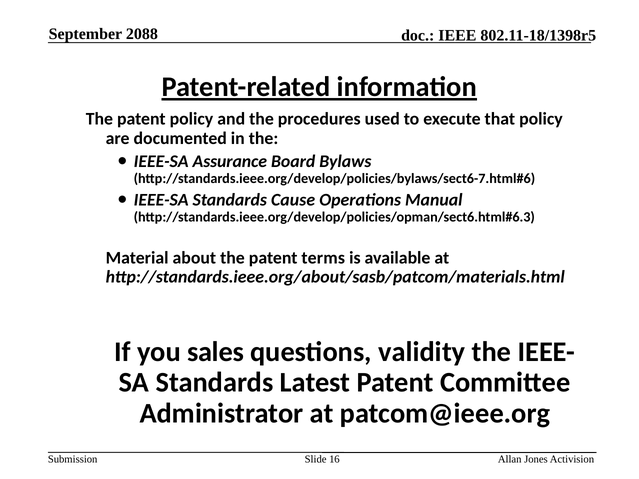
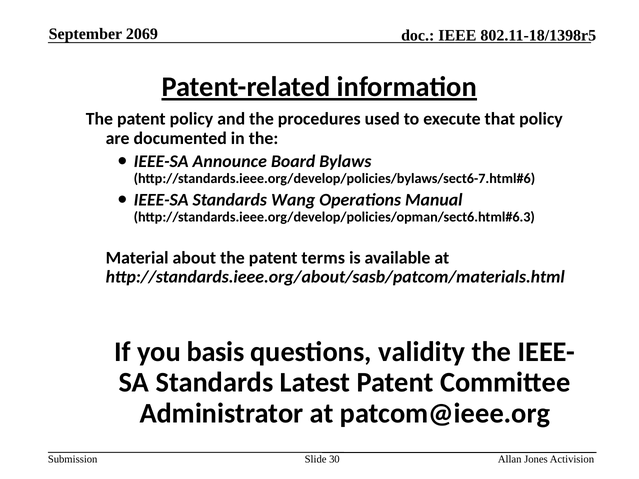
2088: 2088 -> 2069 (142, 34)
Assurance: Assurance -> Announce (230, 162)
Cause: Cause -> Wang (293, 200)
sales: sales -> basis (216, 352)
16: 16 -> 30 (334, 460)
